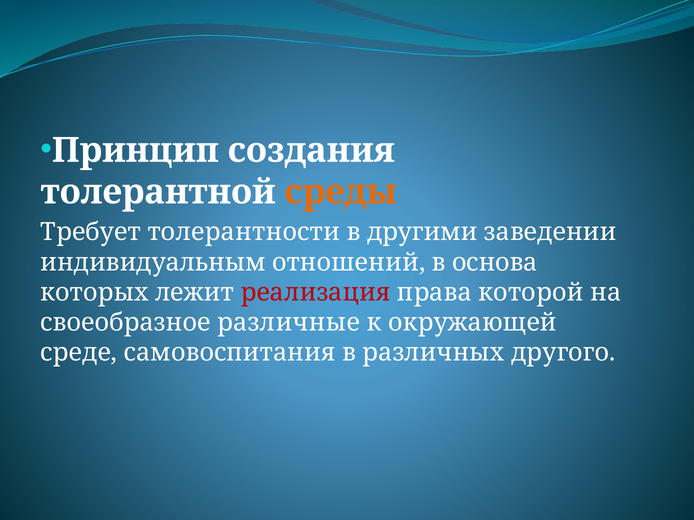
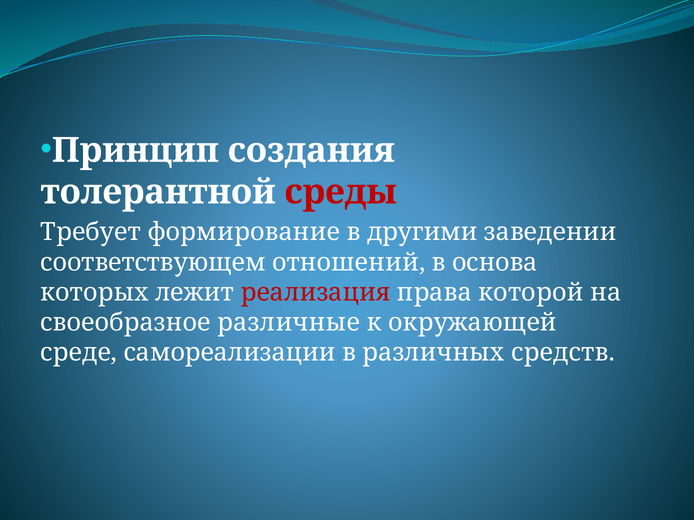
среды colour: orange -> red (341, 192)
толерантности: толерантности -> формирование (244, 232)
индивидуальным: индивидуальным -> соответствующем (153, 263)
самовоспитания: самовоспитания -> самореализации (230, 353)
другого: другого -> средств (563, 353)
